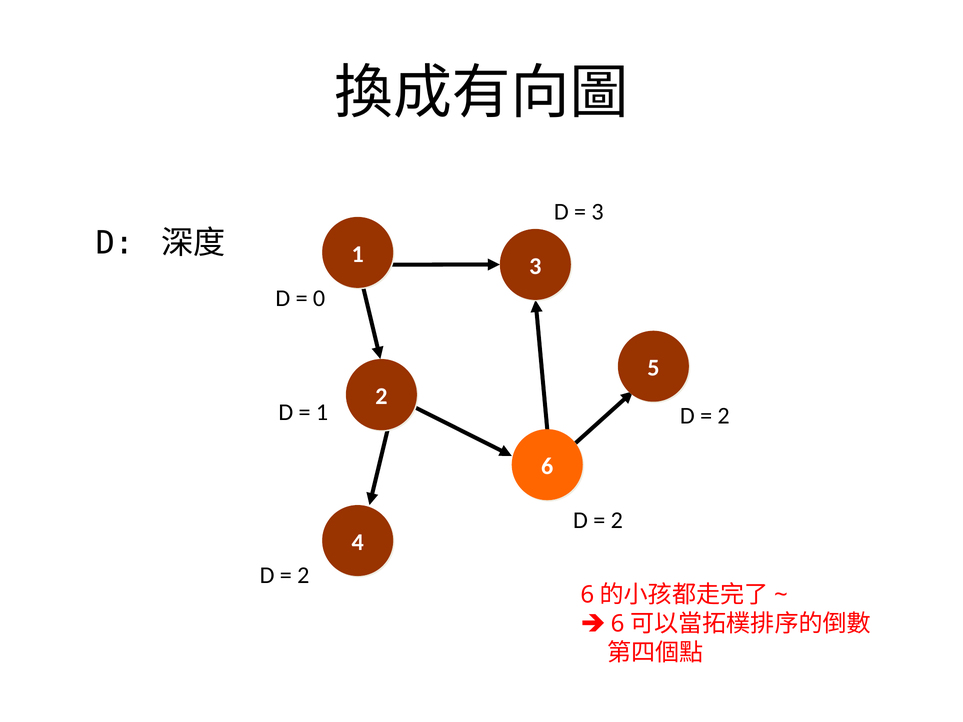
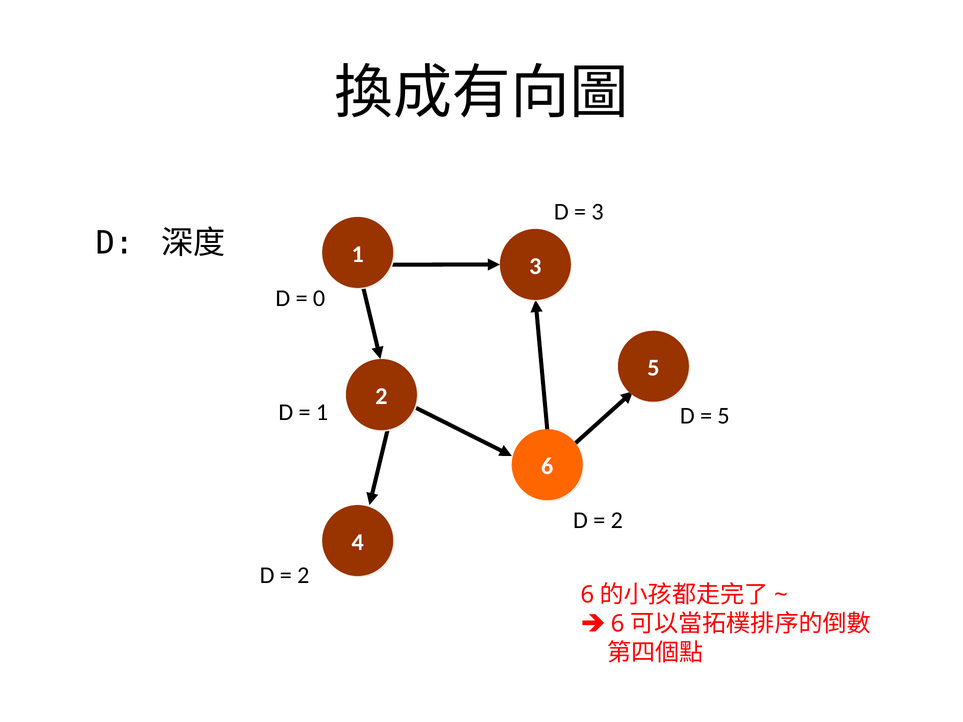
2: 2 -> 5 (724, 416)
